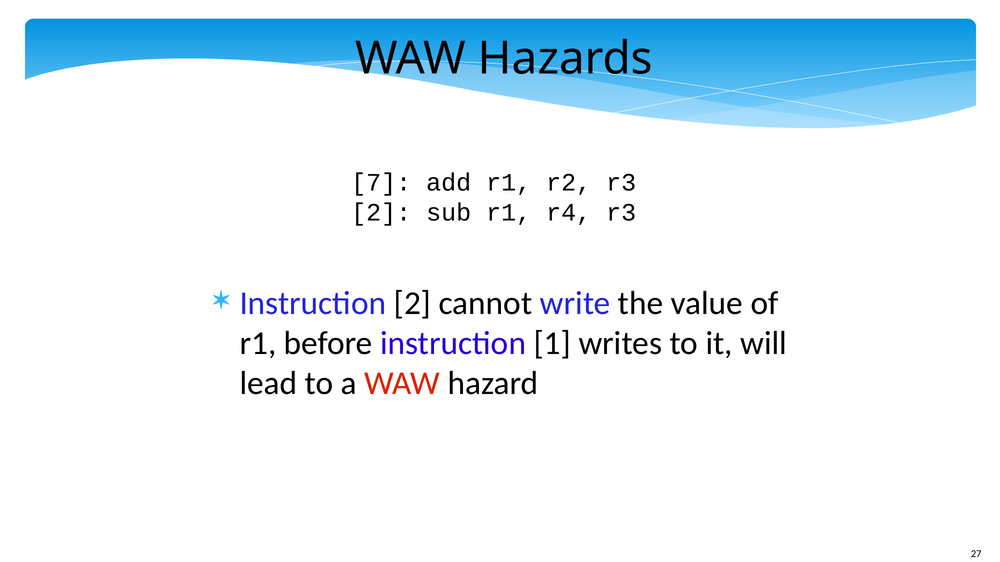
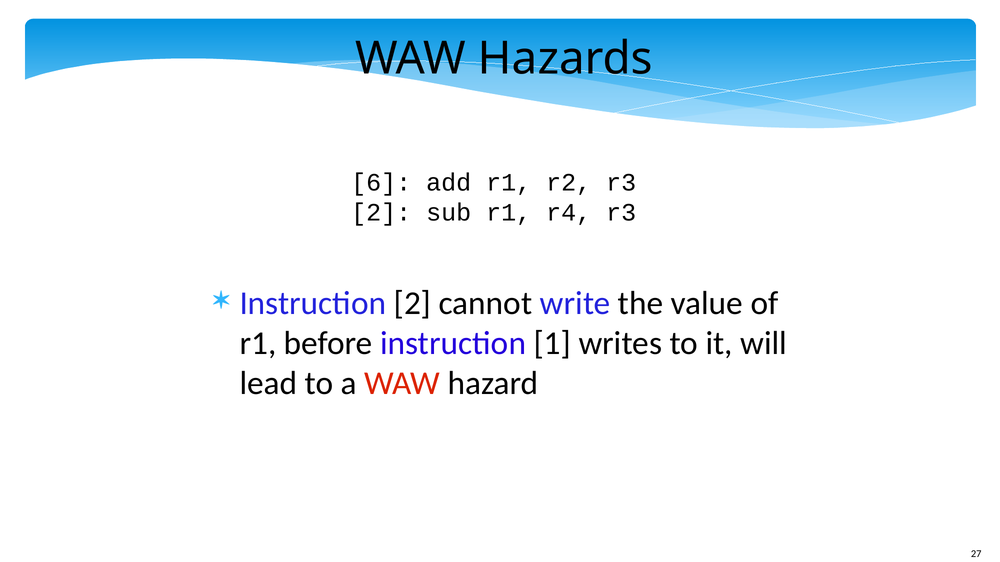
7: 7 -> 6 (381, 183)
